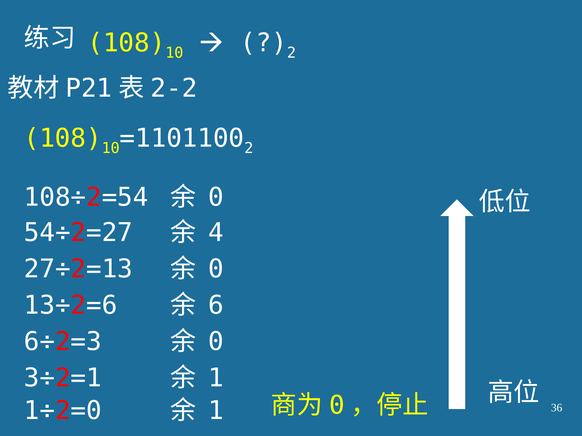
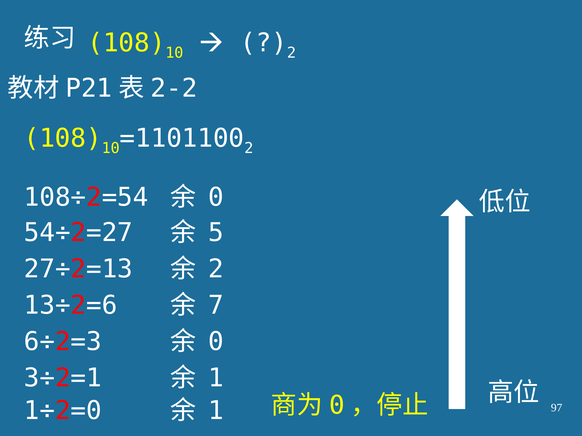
4: 4 -> 5 (216, 233)
0: 0 -> 2 (216, 269)
6: 6 -> 7 (216, 306)
36: 36 -> 97 (557, 408)
